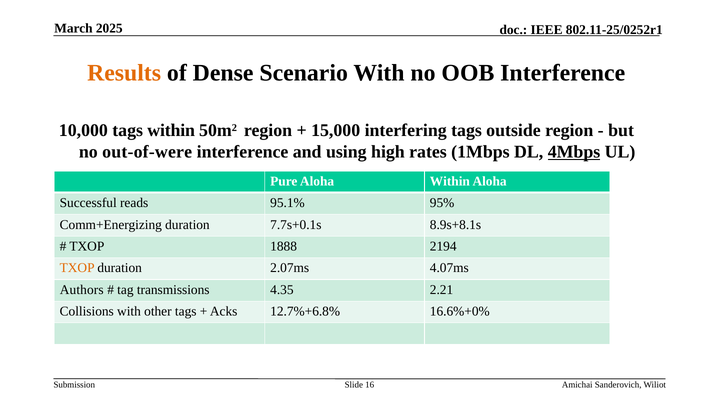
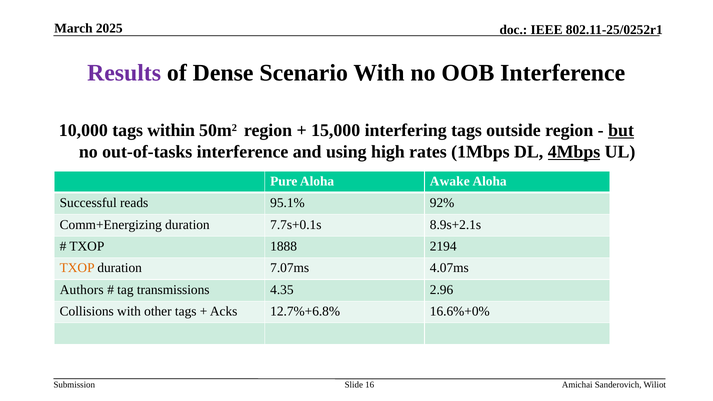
Results colour: orange -> purple (124, 73)
but underline: none -> present (621, 130)
out-of-were: out-of-were -> out-of-tasks (147, 152)
Aloha Within: Within -> Awake (450, 181)
95%: 95% -> 92% (442, 203)
8.9s+8.1s: 8.9s+8.1s -> 8.9s+2.1s (455, 225)
2.07ms: 2.07ms -> 7.07ms (290, 268)
2.21: 2.21 -> 2.96 (442, 290)
